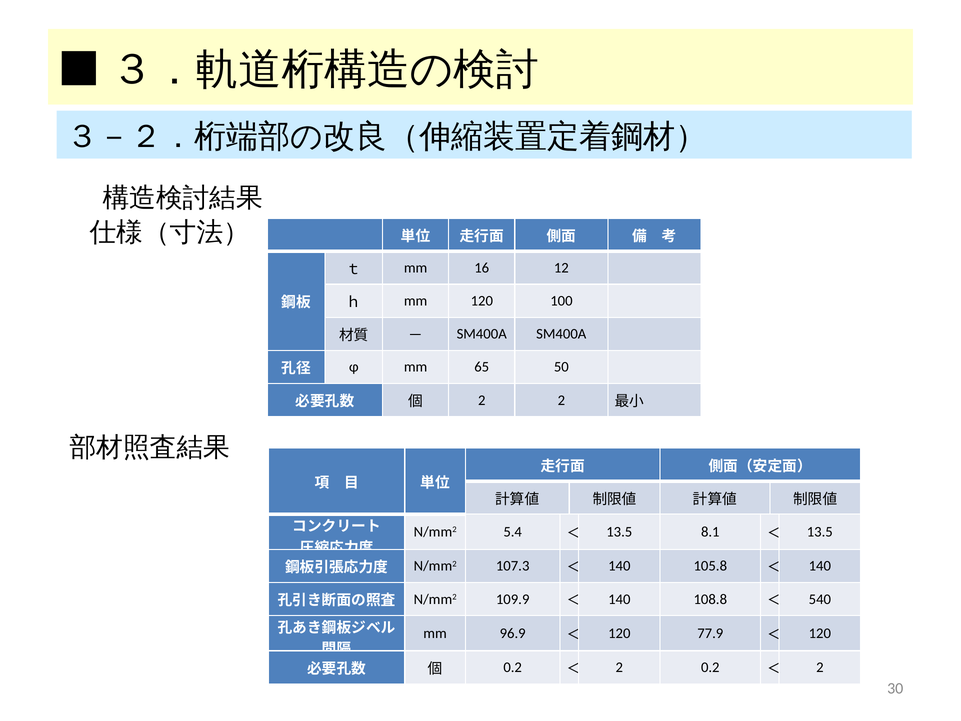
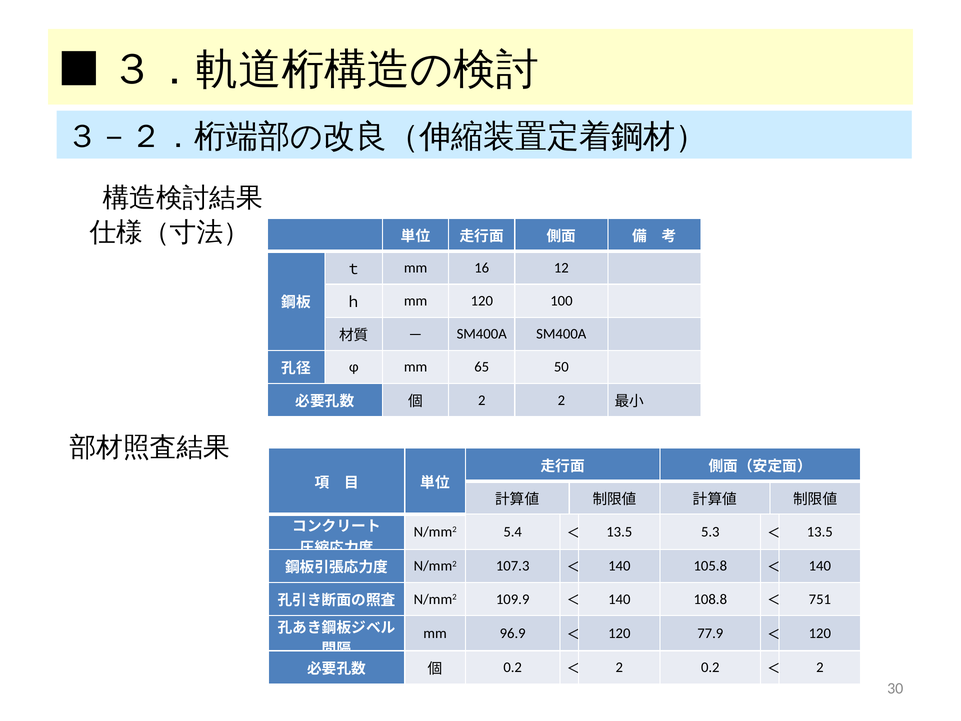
8.1: 8.1 -> 5.3 (710, 532)
540: 540 -> 751 (820, 599)
